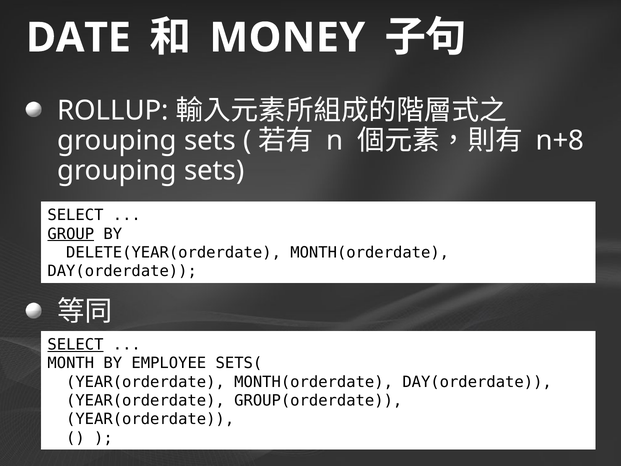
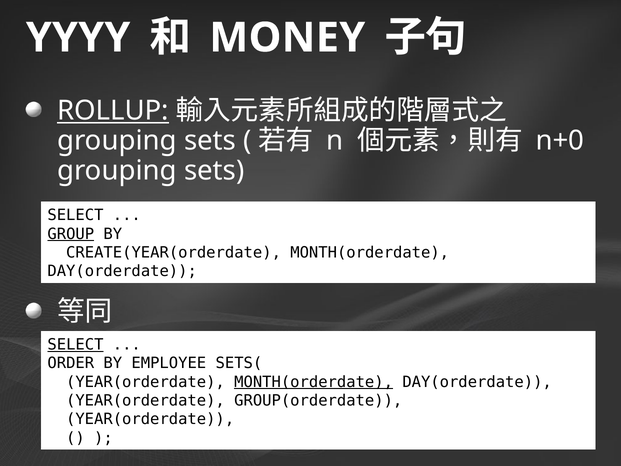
DATE: DATE -> YYYY (78, 38)
ROLLUP underline: none -> present (113, 111)
n+8: n+8 -> n+0 (560, 141)
DELETE(YEAR(orderdate: DELETE(YEAR(orderdate -> CREATE(YEAR(orderdate (174, 253)
MONTH: MONTH -> ORDER (71, 363)
MONTH(orderdate underline: none -> present (314, 382)
